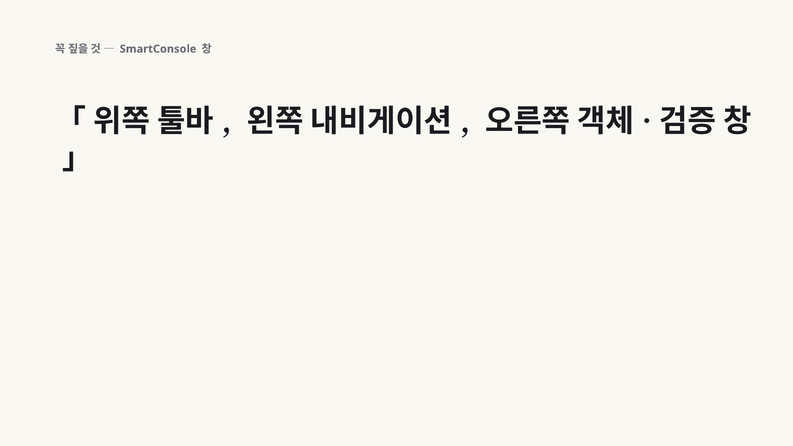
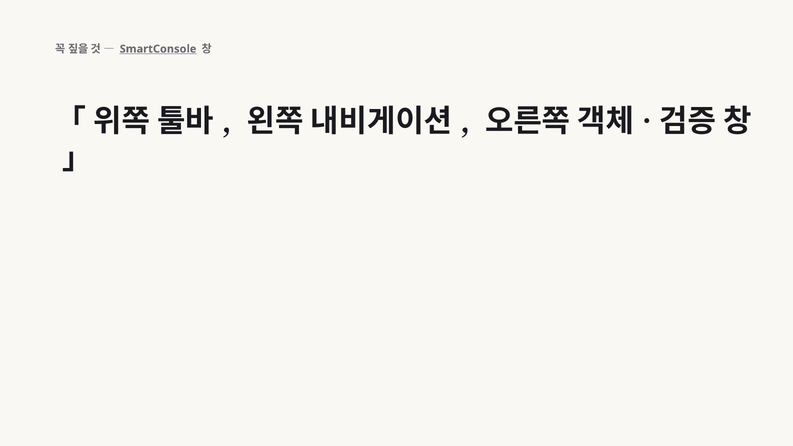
SmartConsole underline: none -> present (158, 49)
